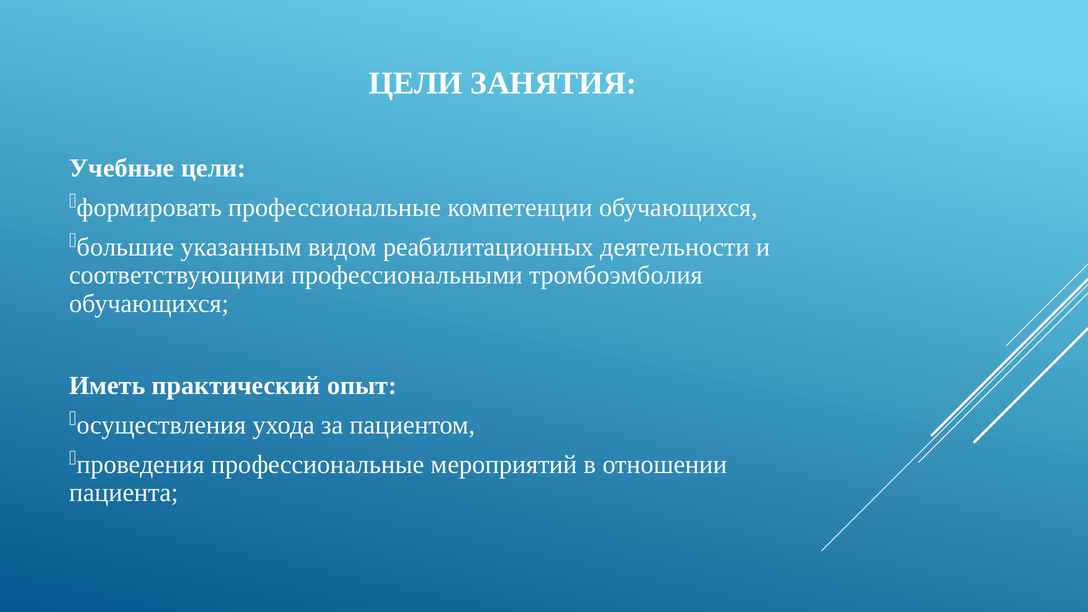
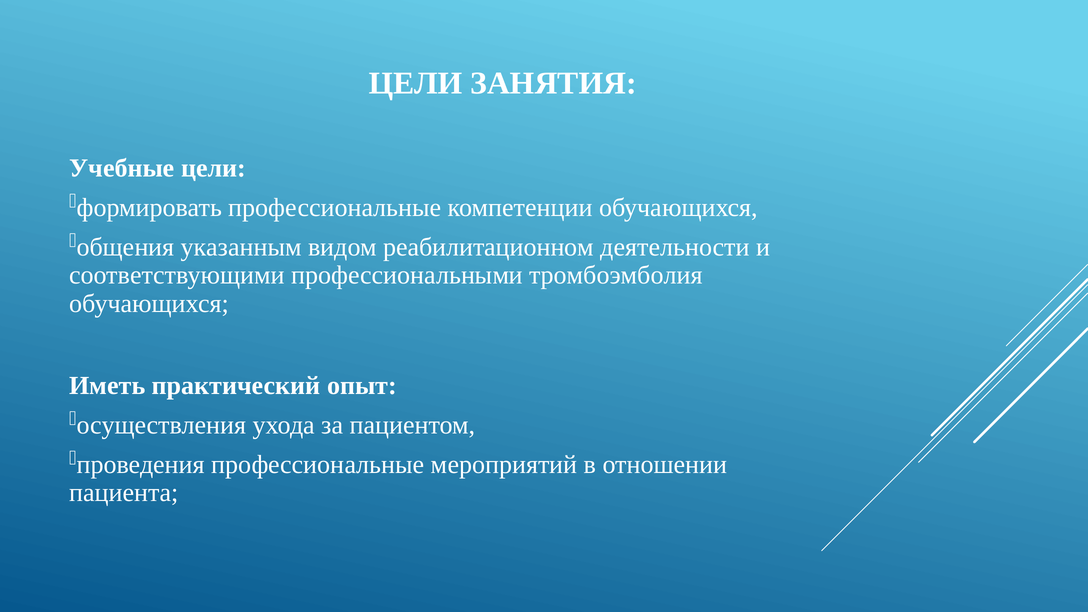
большие: большие -> общения (126, 247)
реабилитационных: реабилитационных -> реабилитационном (489, 247)
